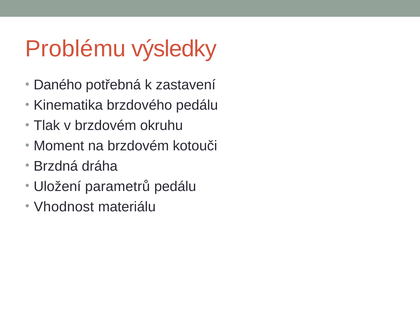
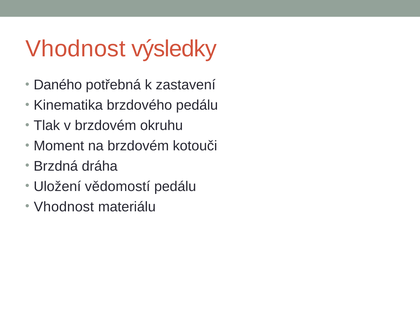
Problému: Problému -> Vhodnost (76, 49)
parametrů: parametrů -> vědomostí (118, 187)
